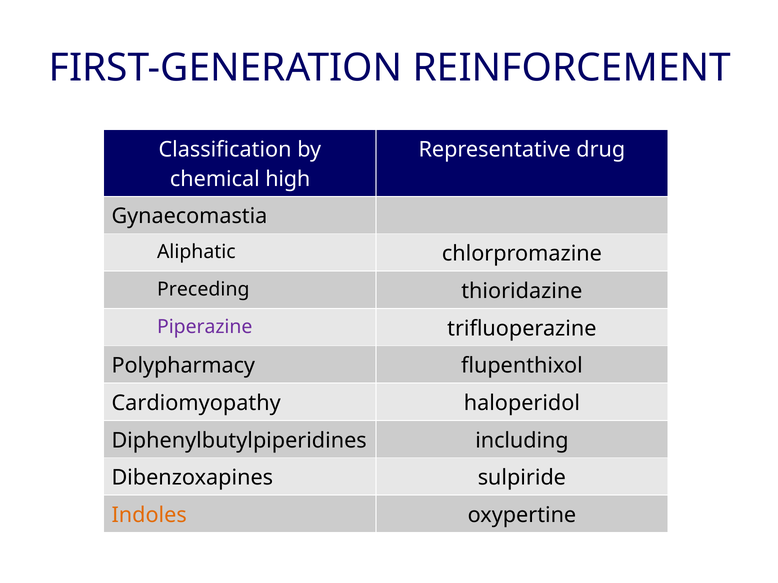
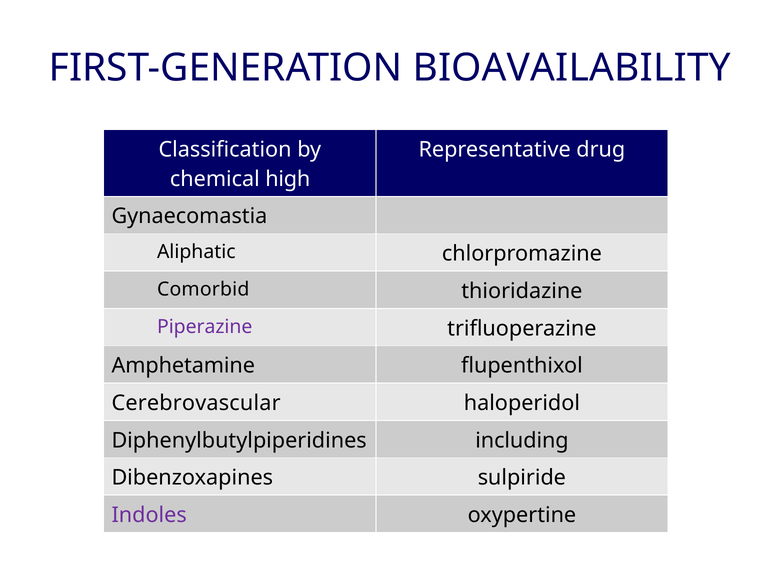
REINFORCEMENT: REINFORCEMENT -> BIOAVAILABILITY (572, 68)
Preceding: Preceding -> Comorbid (203, 290)
Polypharmacy: Polypharmacy -> Amphetamine (183, 366)
Cardiomyopathy: Cardiomyopathy -> Cerebrovascular (196, 403)
Indoles colour: orange -> purple (149, 516)
